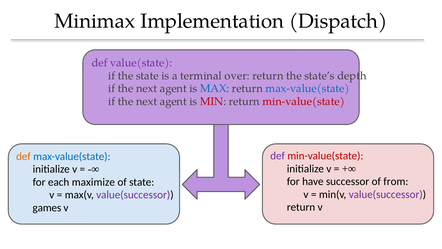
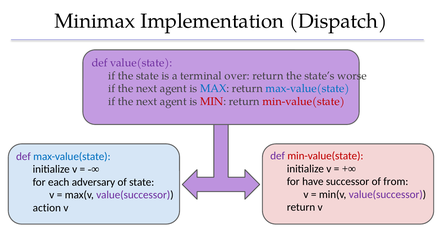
depth: depth -> worse (352, 76)
def colour: orange -> purple (23, 156)
maximize: maximize -> adversary (93, 182)
games: games -> action (47, 207)
